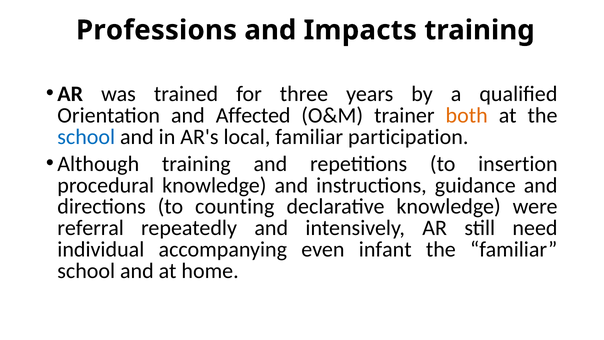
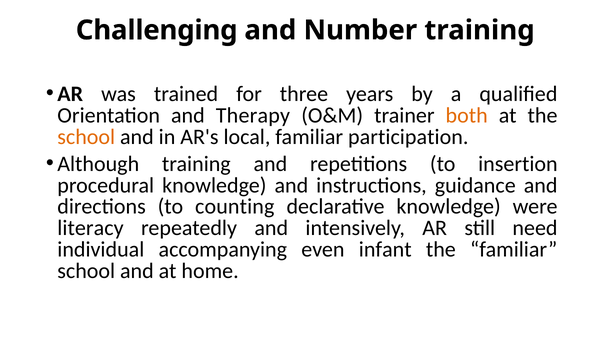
Professions: Professions -> Challenging (157, 30)
Impacts: Impacts -> Number (360, 30)
Affected: Affected -> Therapy (253, 115)
school colour: blue -> orange (86, 137)
referral: referral -> literacy (91, 228)
